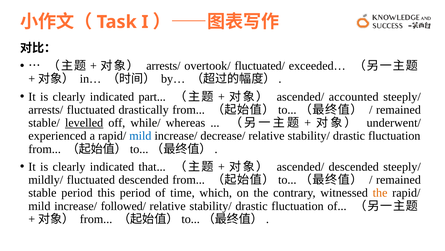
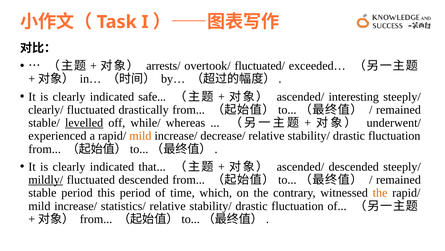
part: part -> safe (152, 96)
accounted: accounted -> interesting (354, 96)
arrests/: arrests/ -> clearly/ (46, 109)
mild colour: blue -> orange (140, 136)
mildly/ underline: none -> present (46, 179)
followed/: followed/ -> statistics/ (123, 205)
